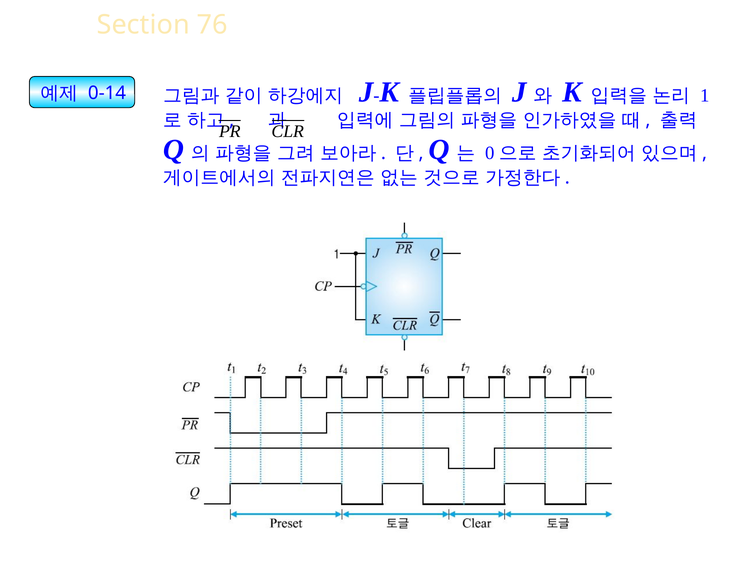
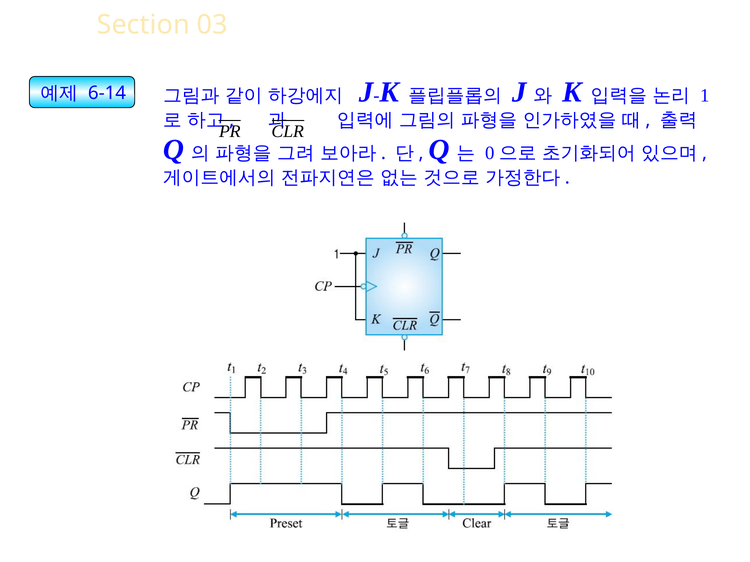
76: 76 -> 03 (212, 25)
0-14: 0-14 -> 6-14 (107, 93)
